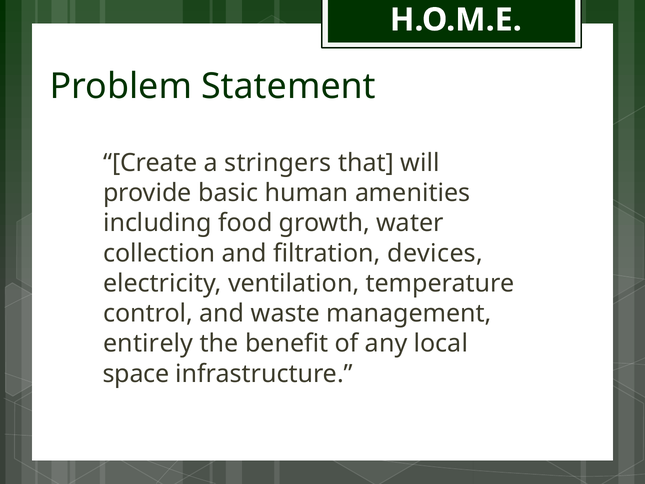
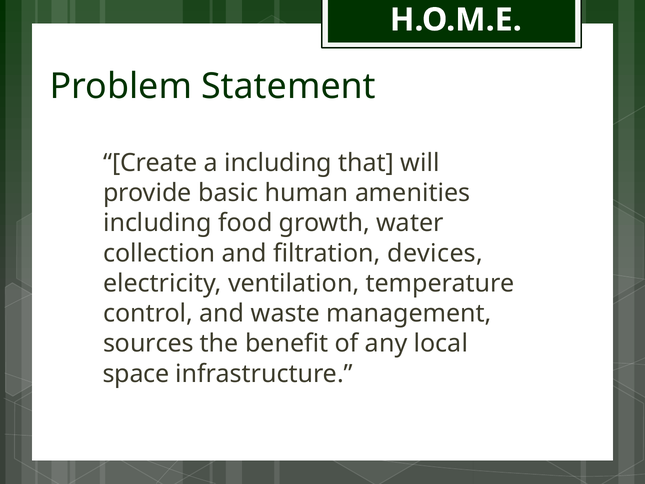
a stringers: stringers -> including (278, 163)
entirely: entirely -> sources (148, 343)
